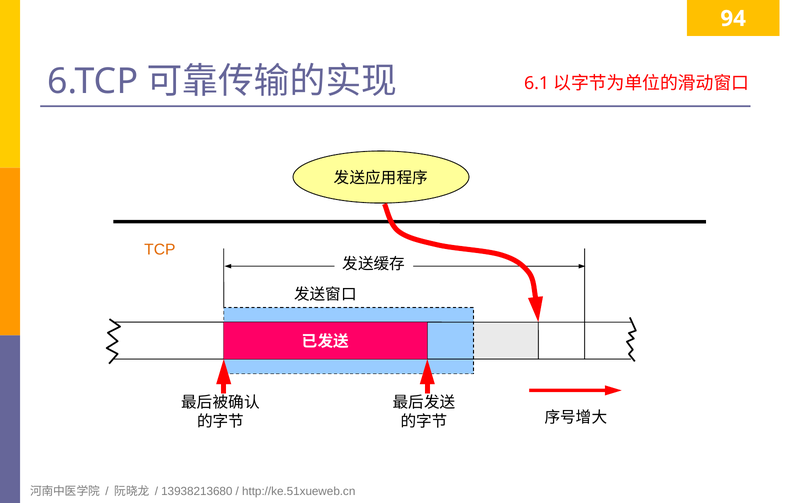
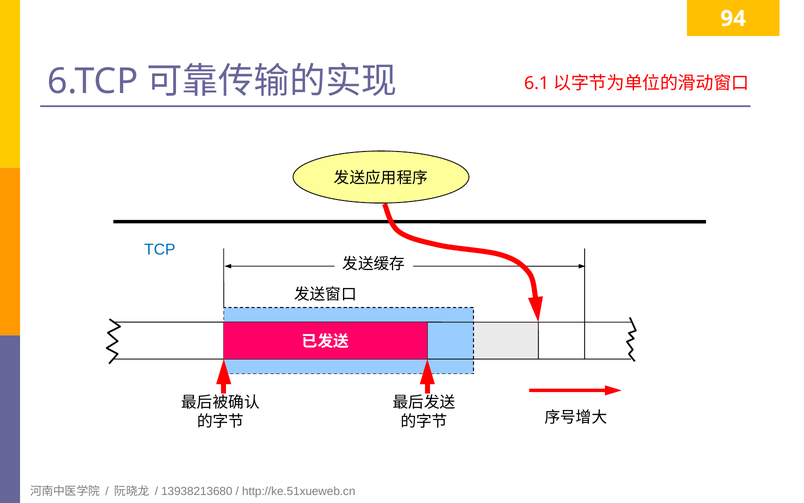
TCP colour: orange -> blue (160, 249)
